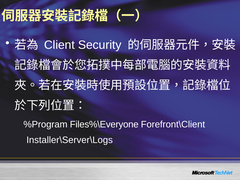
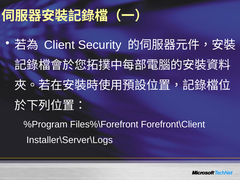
Files%\Everyone: Files%\Everyone -> Files%\Forefront (104, 124)
